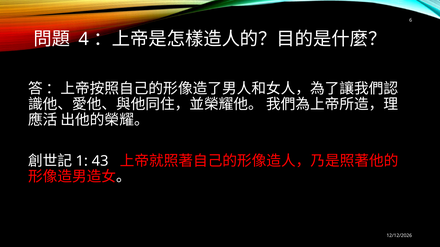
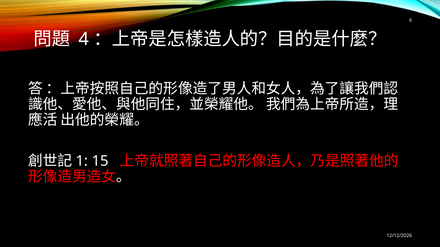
43: 43 -> 15 (100, 161)
